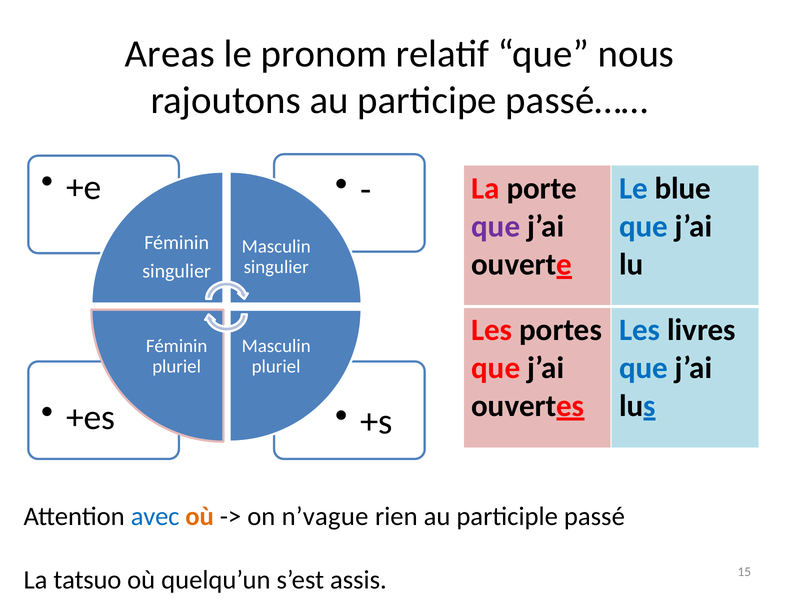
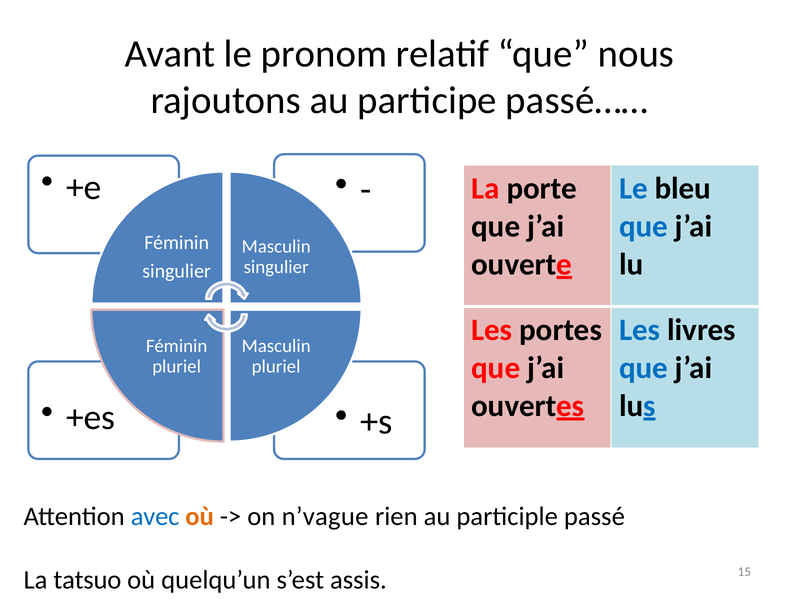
Areas: Areas -> Avant (170, 54)
blue: blue -> bleu (683, 188)
que colour: purple -> black (496, 226)
